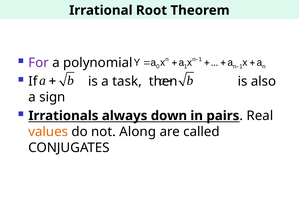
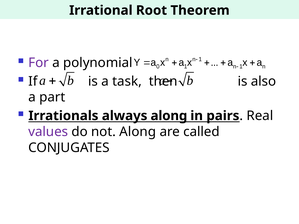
sign: sign -> part (52, 97)
always down: down -> along (169, 116)
values colour: orange -> purple (48, 132)
